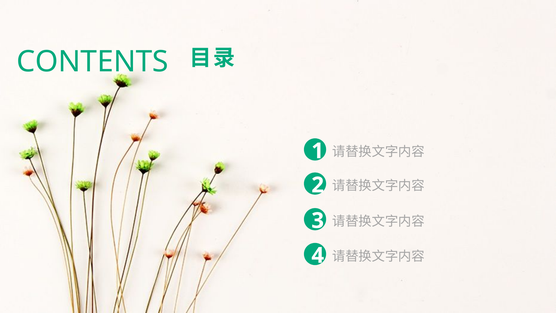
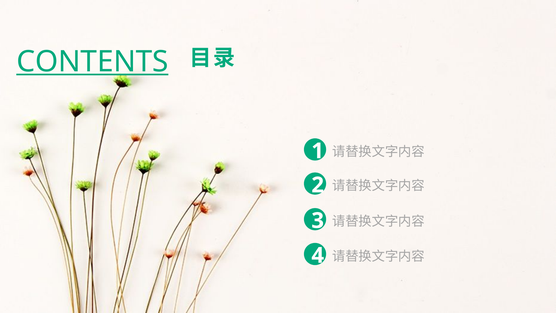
CONTENTS underline: none -> present (93, 62)
